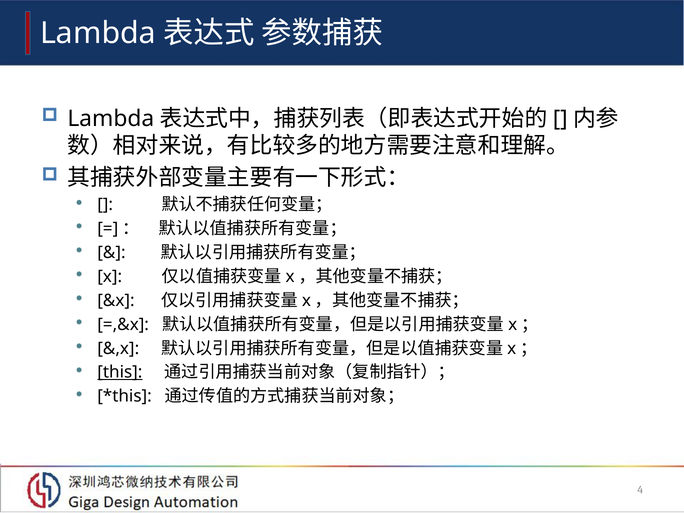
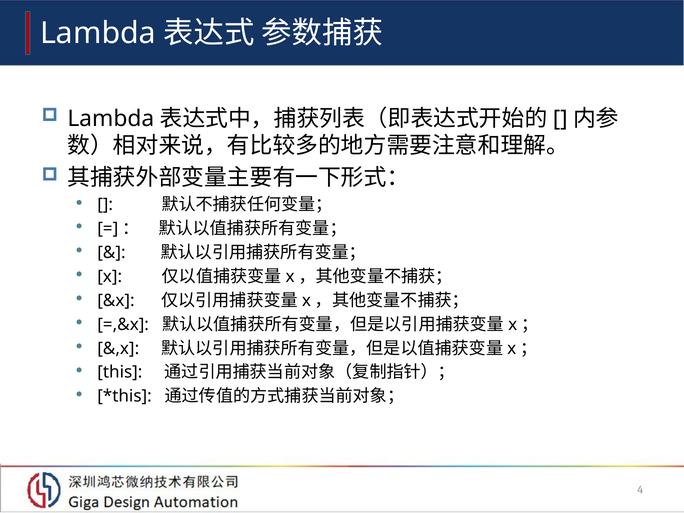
this underline: present -> none (120, 372)
